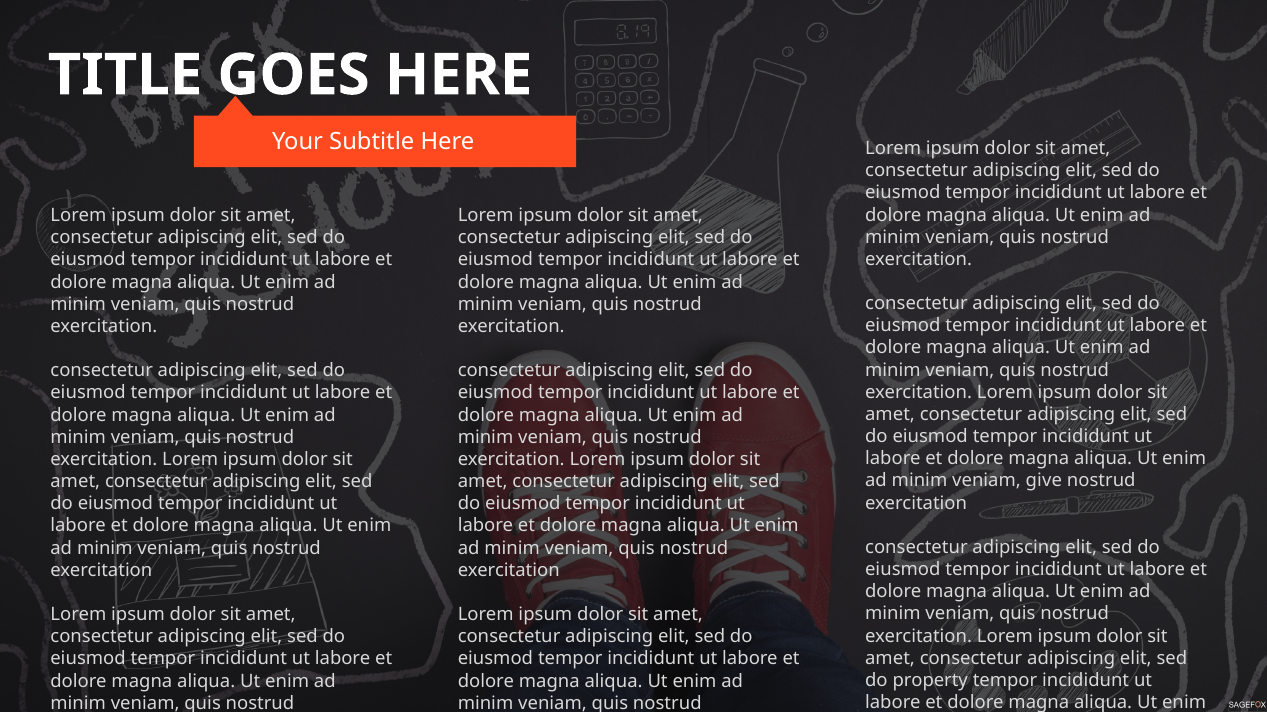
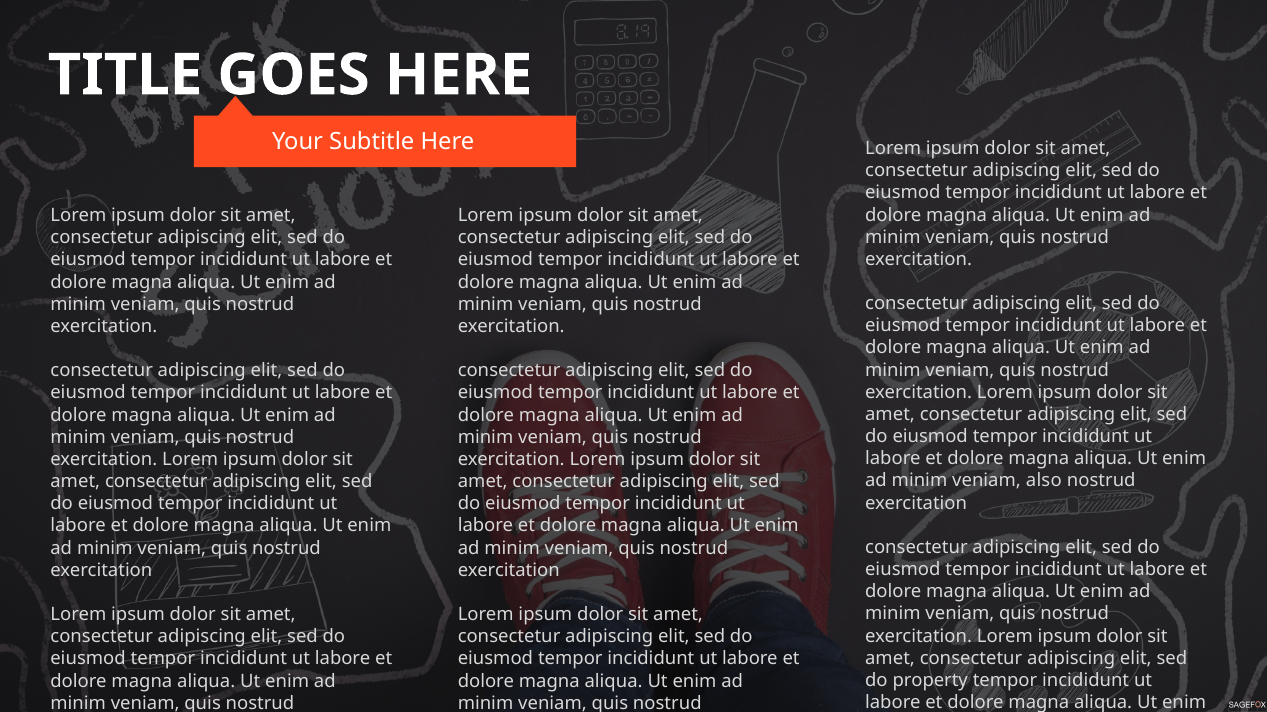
give: give -> also (1044, 481)
